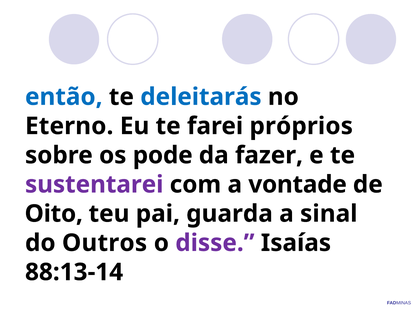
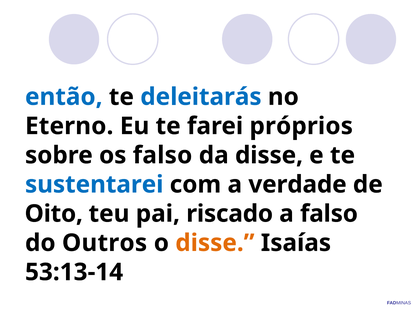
os pode: pode -> falso (163, 155)
da fazer: fazer -> disse (269, 155)
sustentarei colour: purple -> blue (94, 184)
vontade: vontade -> verdade (298, 184)
guarda: guarda -> riscado (230, 214)
a sinal: sinal -> falso (329, 214)
disse colour: purple -> orange (215, 243)
88:13-14: 88:13-14 -> 53:13-14 (74, 272)
